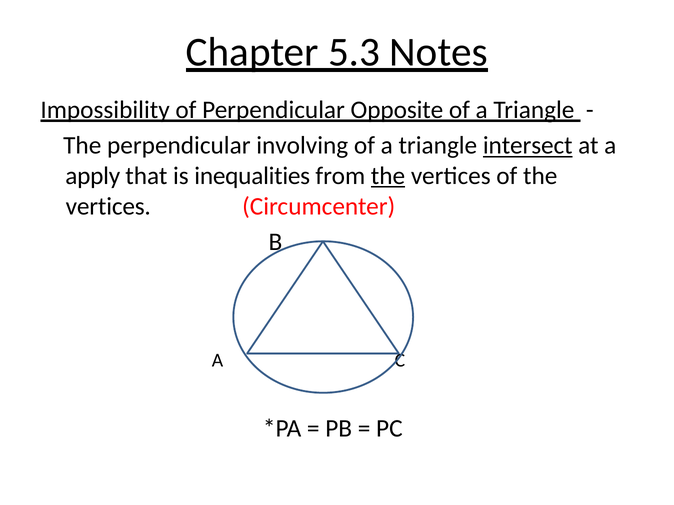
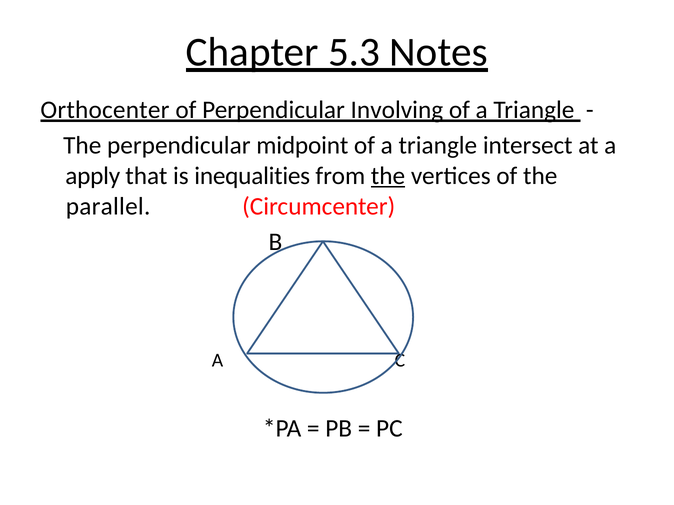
Impossibility: Impossibility -> Orthocenter (105, 110)
Opposite: Opposite -> Involving (397, 110)
involving: involving -> midpoint (302, 146)
intersect underline: present -> none (528, 146)
vertices: vertices -> parallel (108, 207)
